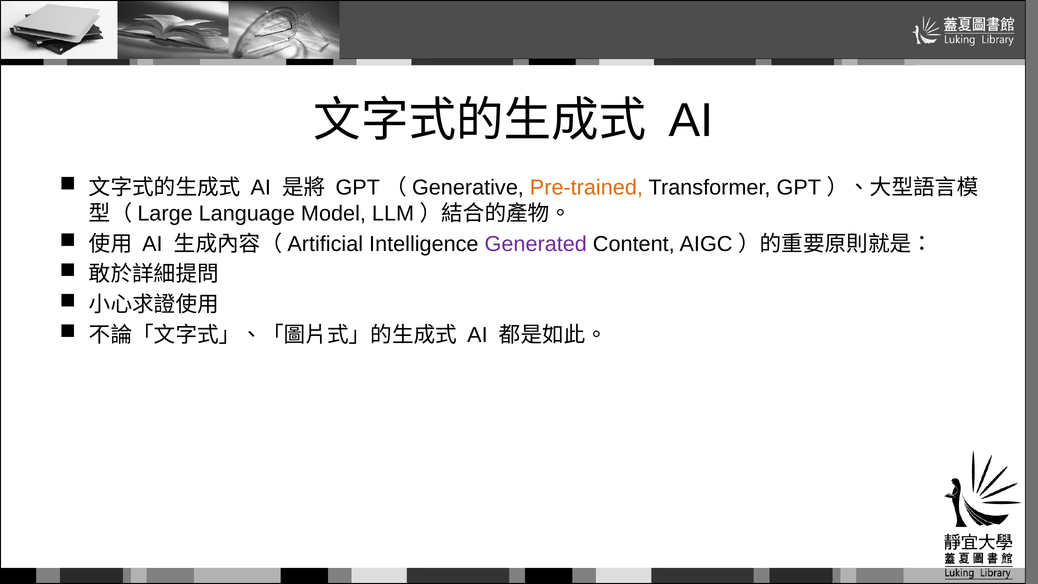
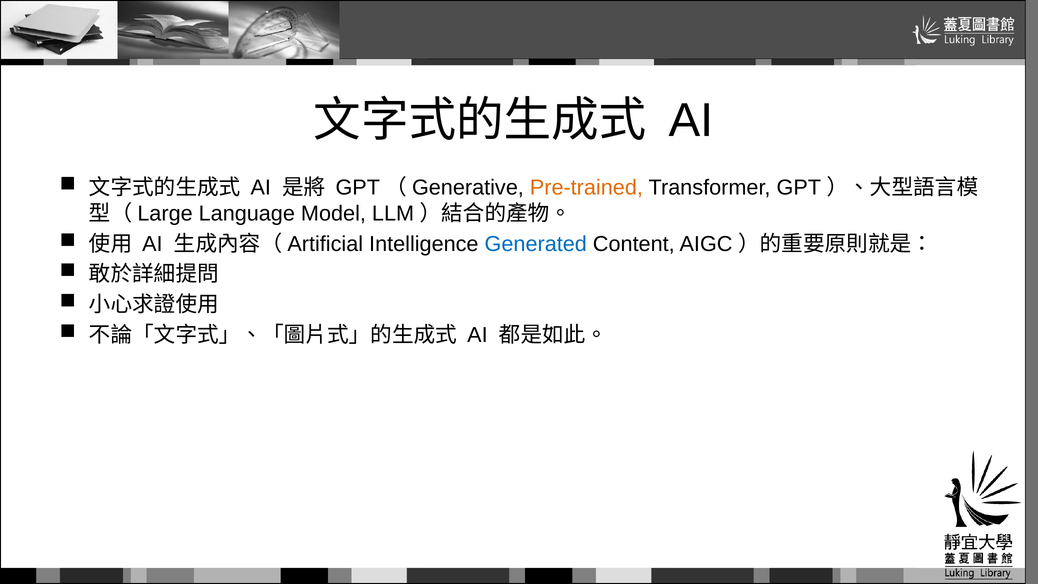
Generated colour: purple -> blue (536, 244)
